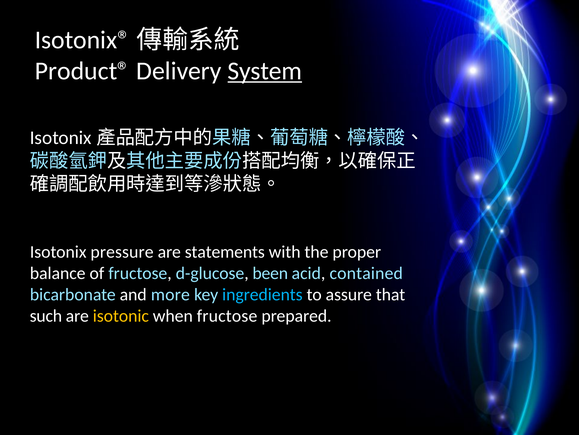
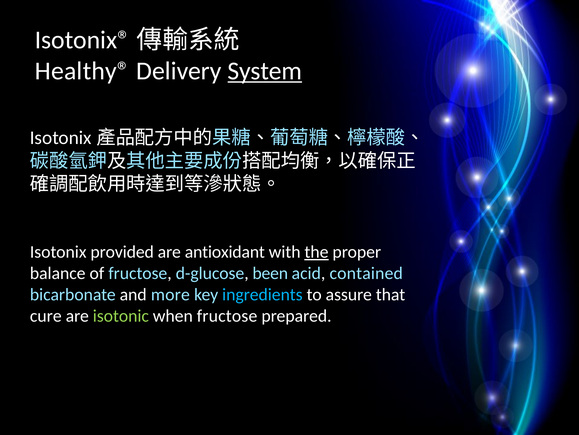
Product®: Product® -> Healthy® (82, 71)
pressure: pressure -> provided (122, 252)
statements: statements -> antioxidant (225, 252)
the underline: none -> present (316, 252)
such: such -> cure (46, 315)
isotonic colour: yellow -> light green (121, 315)
